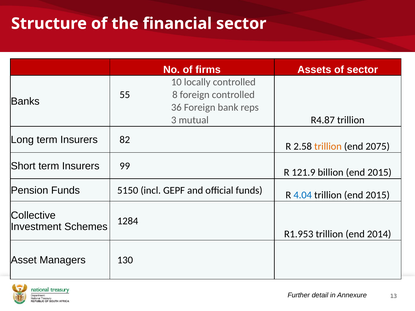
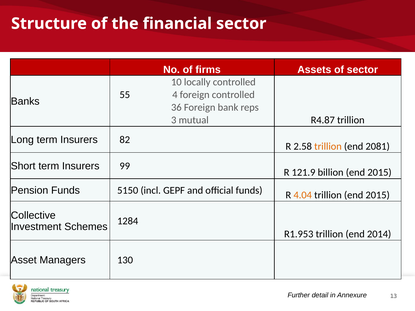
8: 8 -> 4 (175, 95)
2075: 2075 -> 2081 (378, 146)
4.04 colour: blue -> orange (303, 195)
